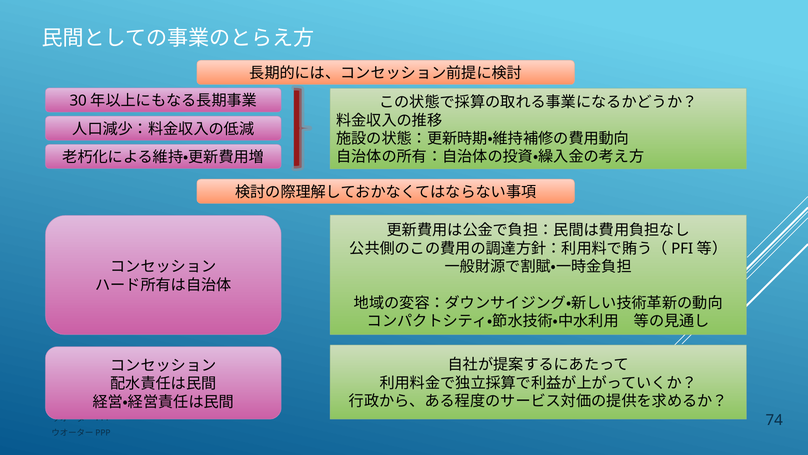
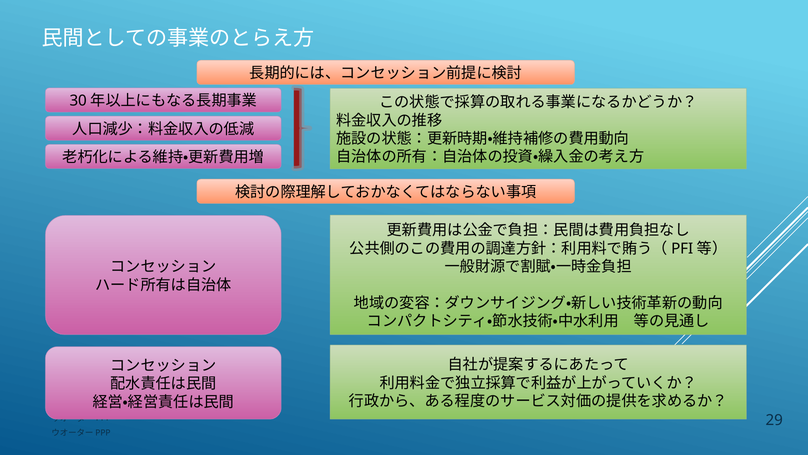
74: 74 -> 29 (774, 420)
